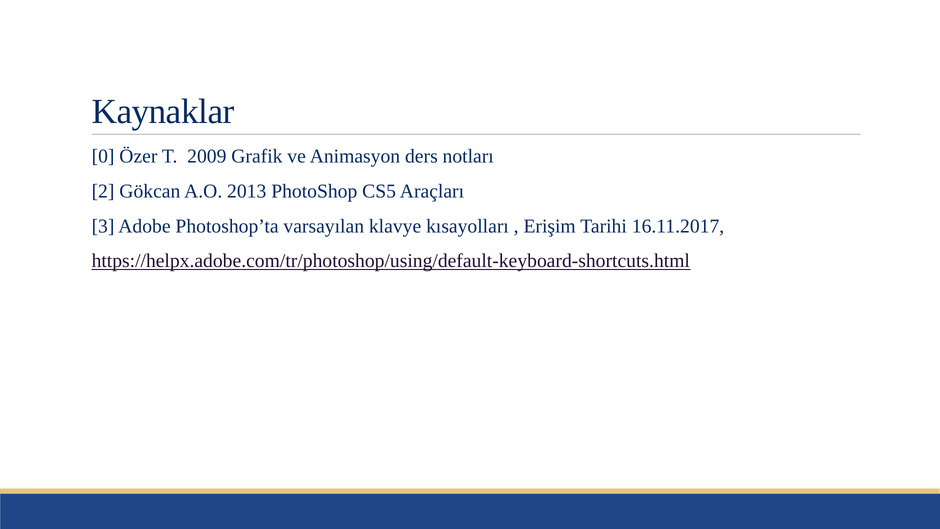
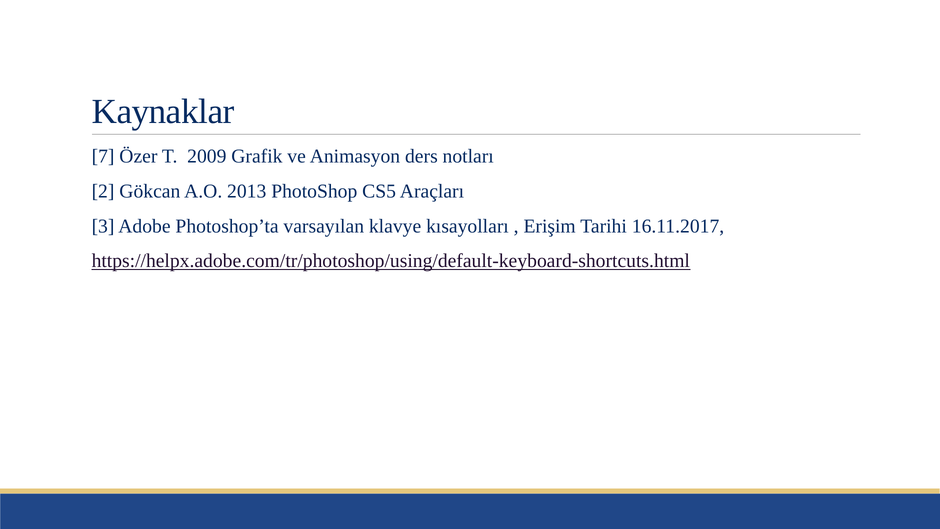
0: 0 -> 7 (103, 156)
